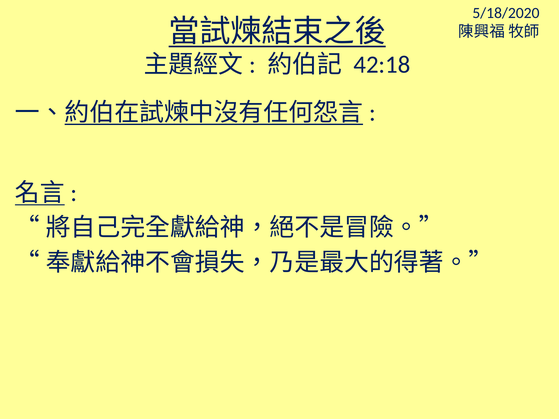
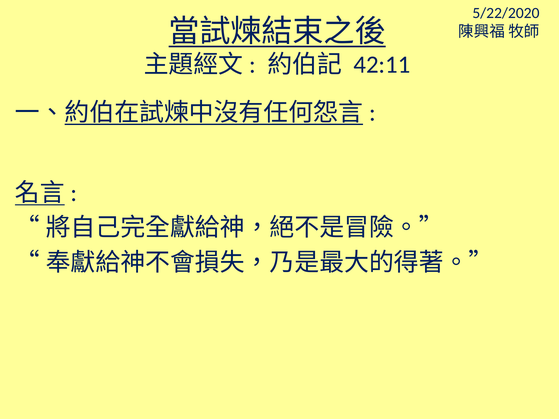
5/18/2020: 5/18/2020 -> 5/22/2020 (506, 13)
42:18: 42:18 -> 42:11 (382, 65)
